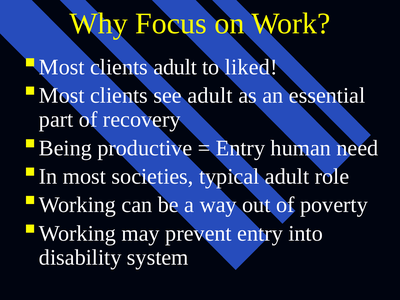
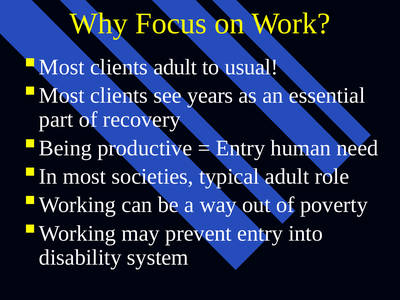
liked: liked -> usual (252, 67)
see adult: adult -> years (210, 96)
